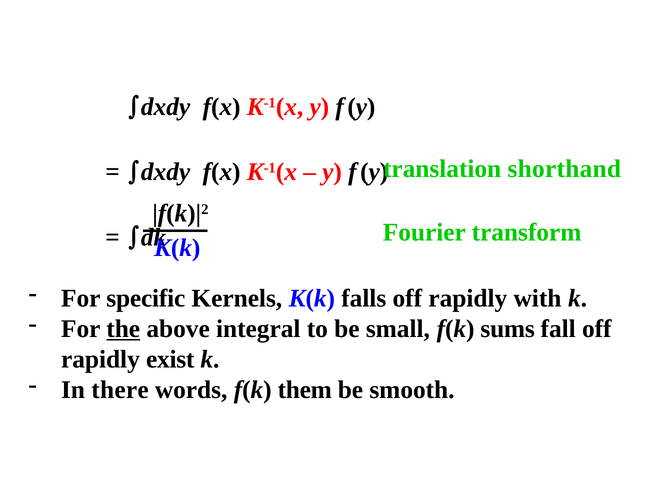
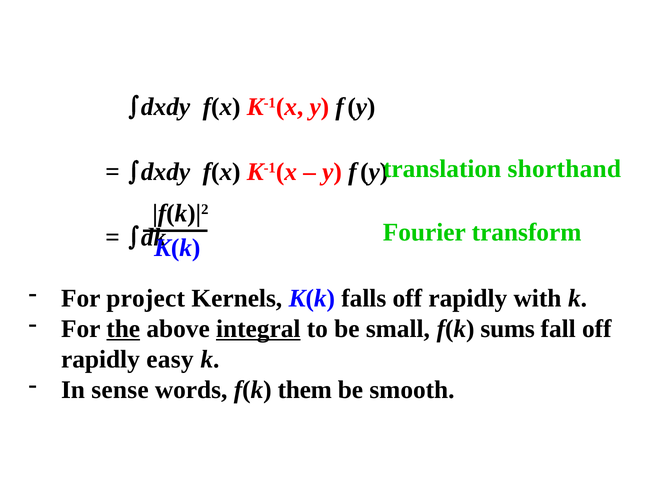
specific: specific -> project (146, 298)
integral underline: none -> present (258, 329)
exist: exist -> easy (170, 359)
there: there -> sense (120, 390)
